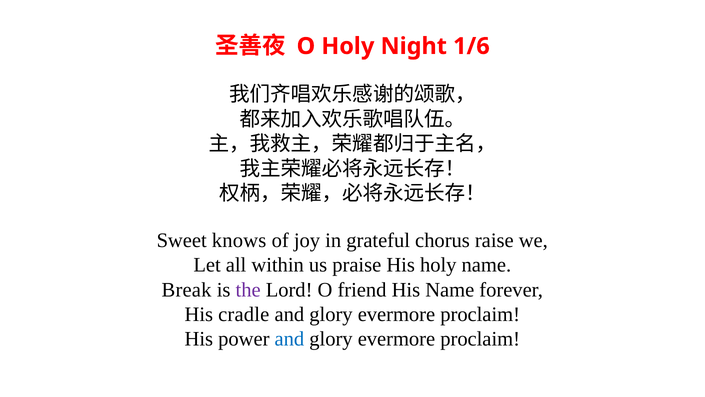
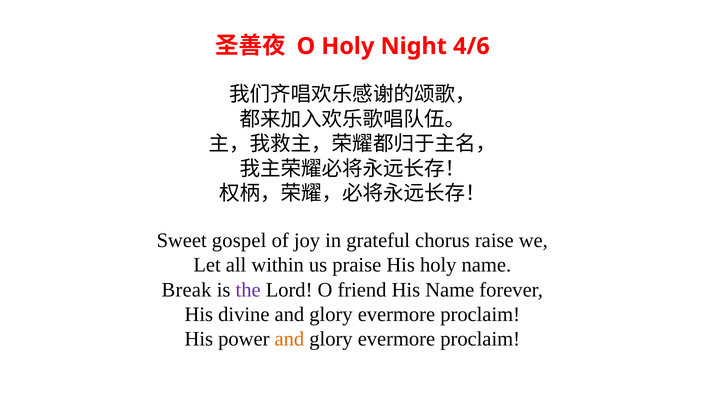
1/6: 1/6 -> 4/6 (471, 46)
knows: knows -> gospel (239, 240)
cradle: cradle -> divine (244, 314)
and colour: blue -> orange (289, 339)
